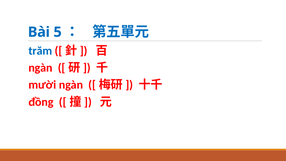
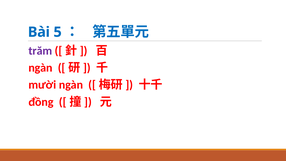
trăm colour: blue -> purple (40, 51)
